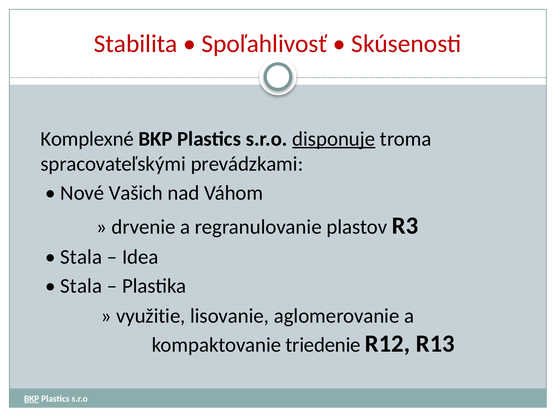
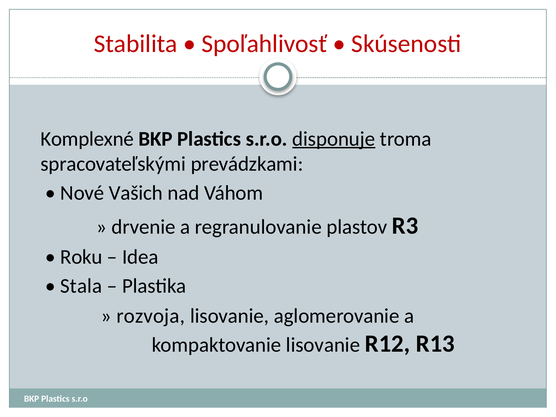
Stala: Stala -> Roku (81, 257)
využitie: využitie -> rozvoja (151, 316)
kompaktovanie triedenie: triedenie -> lisovanie (323, 345)
BKP underline: present -> none (32, 399)
